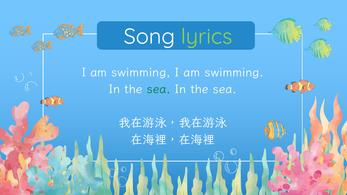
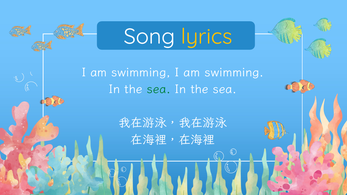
lyrics colour: light green -> yellow (207, 37)
